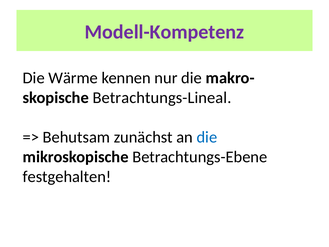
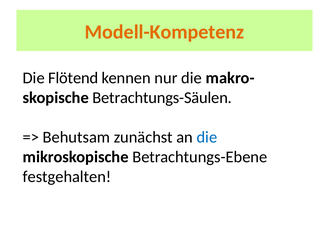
Modell-Kompetenz colour: purple -> orange (164, 32)
Wärme: Wärme -> Flötend (73, 78)
Betrachtungs-Lineal: Betrachtungs-Lineal -> Betrachtungs-Säulen (162, 98)
